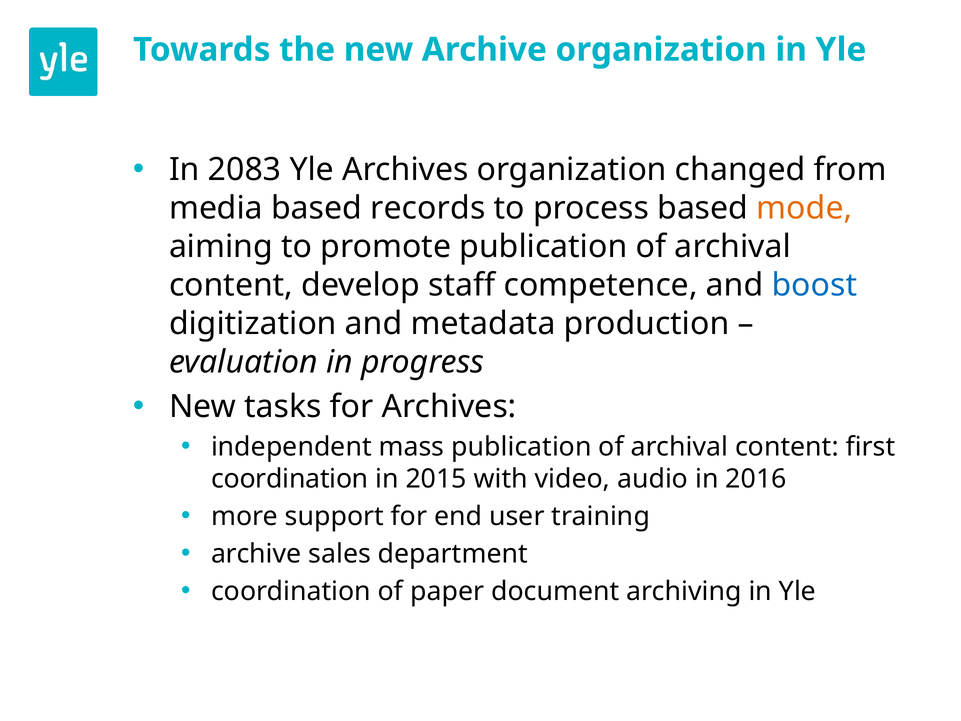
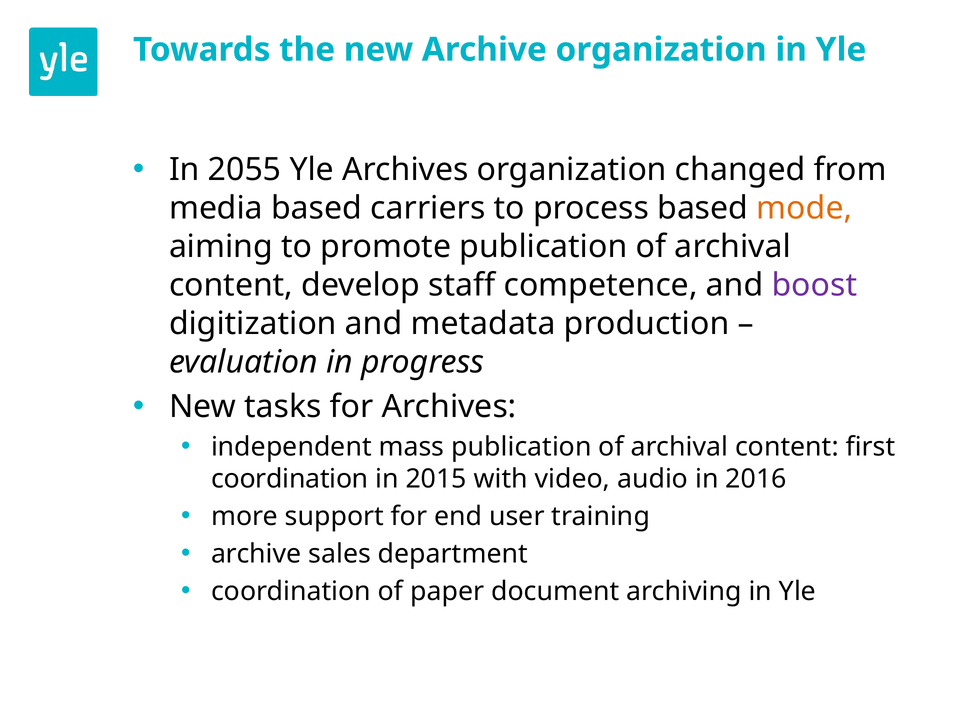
2083: 2083 -> 2055 (245, 170)
records: records -> carriers (428, 208)
boost colour: blue -> purple (814, 285)
